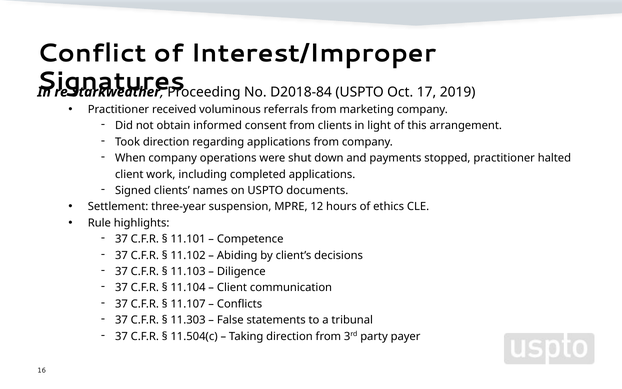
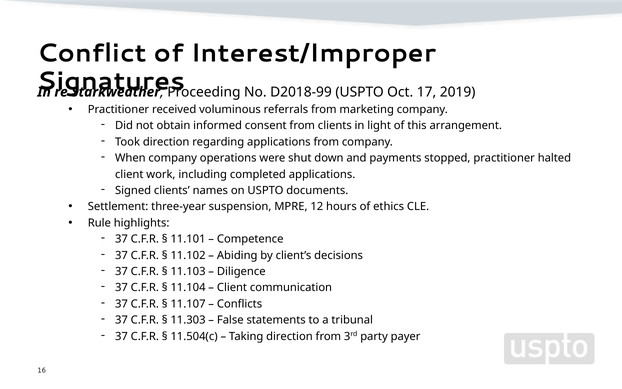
D2018-84: D2018-84 -> D2018-99 (301, 92)
